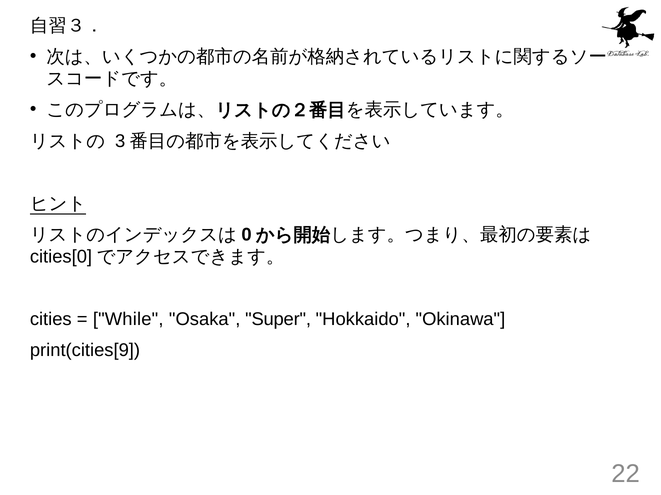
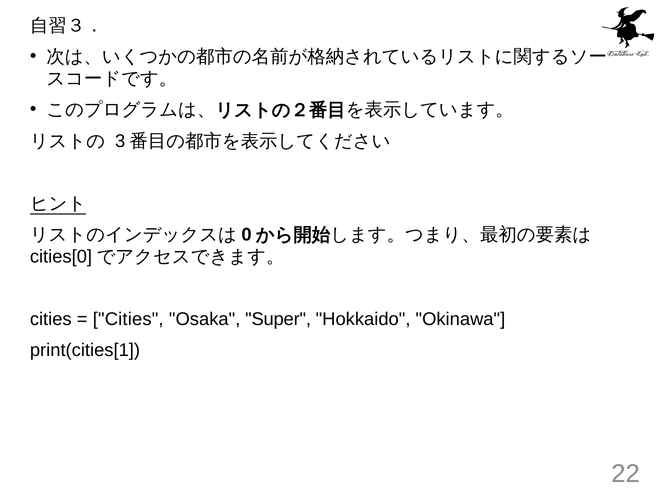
While: While -> Cities (128, 320)
print(cities[9: print(cities[9 -> print(cities[1 (85, 351)
